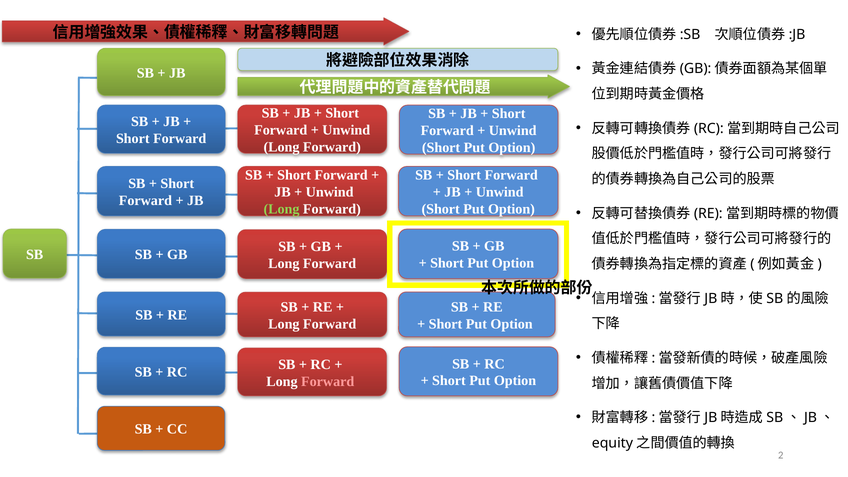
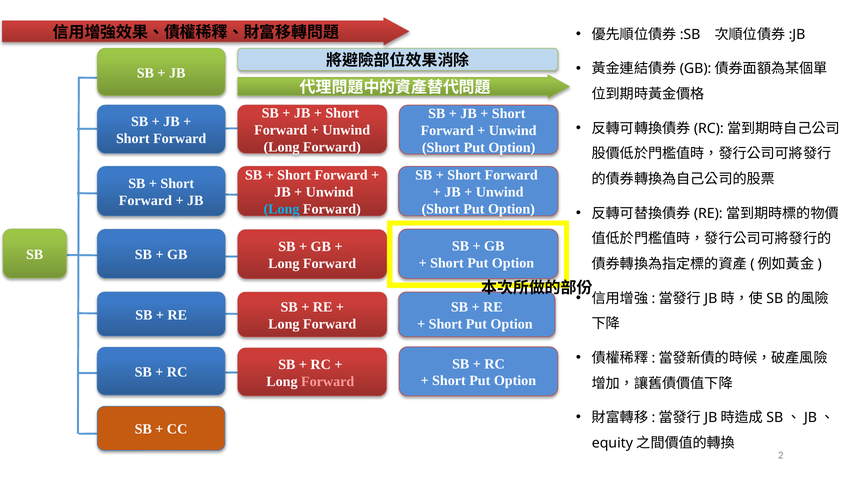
Long colour: light green -> light blue (282, 209)
